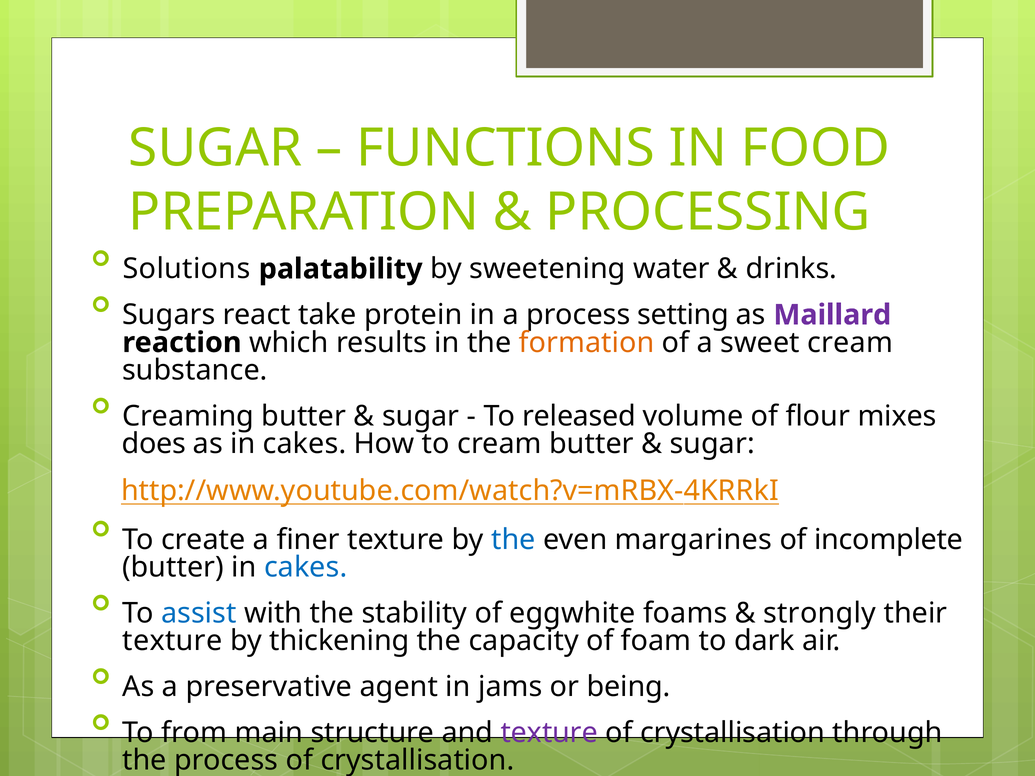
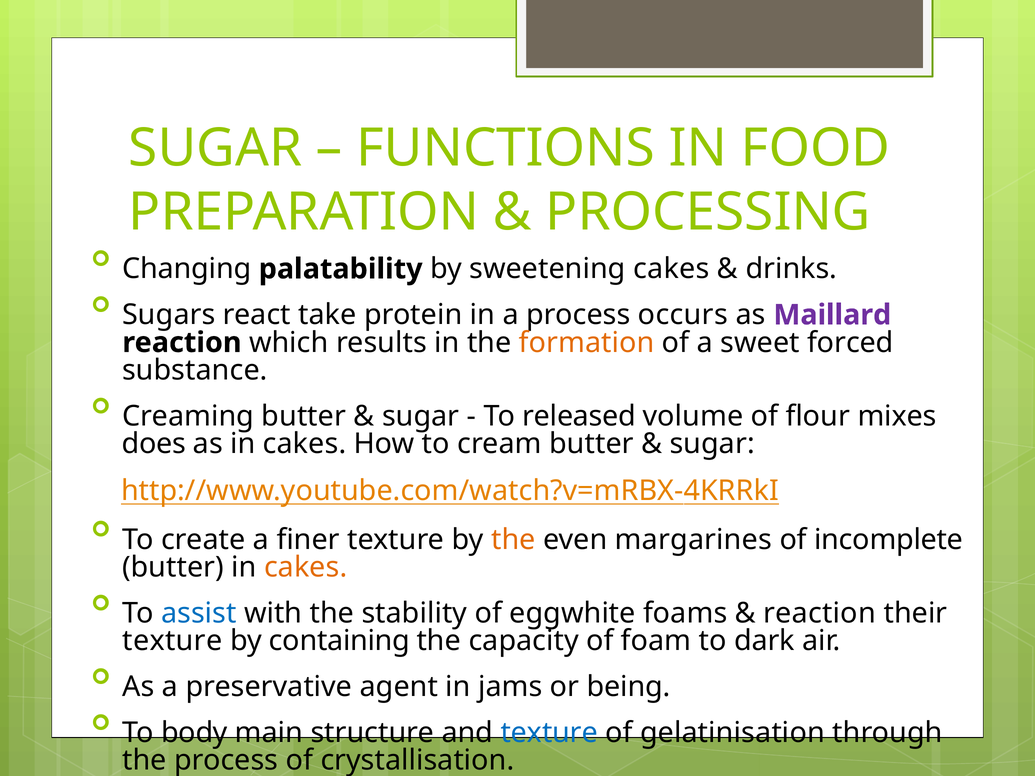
Solutions: Solutions -> Changing (187, 269)
sweetening water: water -> cakes (671, 269)
setting: setting -> occurs (683, 315)
sweet cream: cream -> forced (850, 343)
the colour: blue -> orange (513, 540)
cakes colour: blue -> orange (306, 567)
strongly: strongly -> reaction (820, 613)
thickening: thickening -> containing (339, 641)
from: from -> body (194, 733)
texture colour: purple -> blue (549, 733)
crystallisation: crystallisation -> gelatinisation (732, 733)
